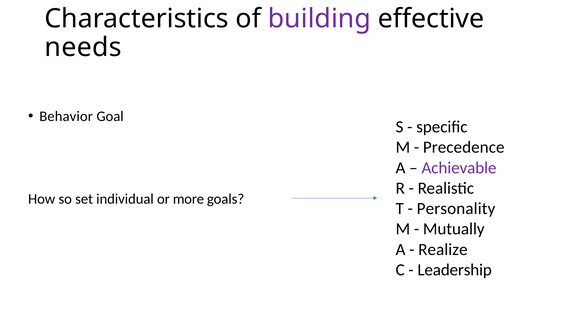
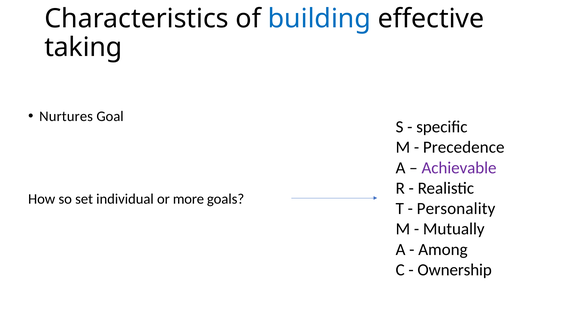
building colour: purple -> blue (319, 19)
needs: needs -> taking (83, 47)
Behavior: Behavior -> Nurtures (66, 116)
Realize: Realize -> Among (443, 249)
Leadership: Leadership -> Ownership (455, 270)
